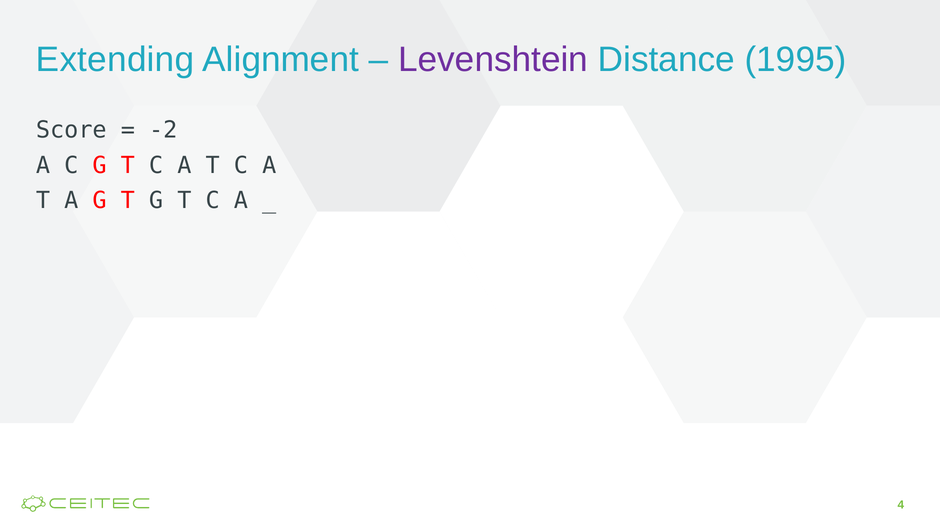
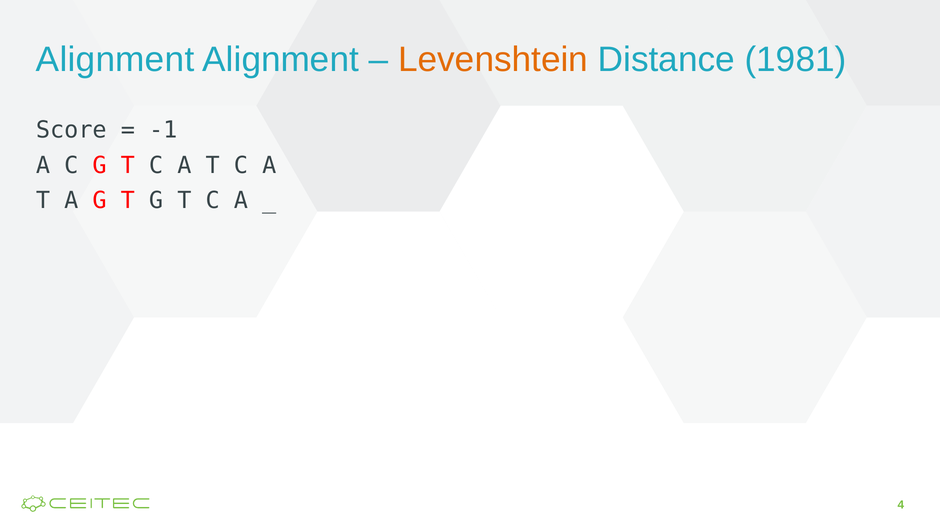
Extending: Extending -> Alignment (115, 60)
Levenshtein colour: purple -> orange (493, 60)
1995: 1995 -> 1981 (796, 60)
-2: -2 -> -1 (163, 130)
